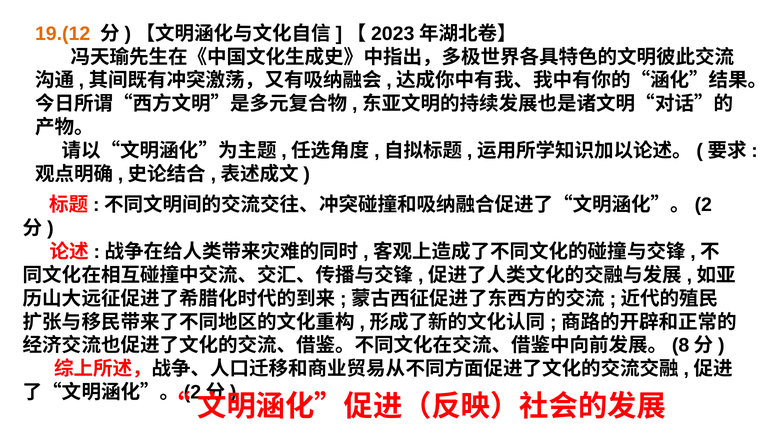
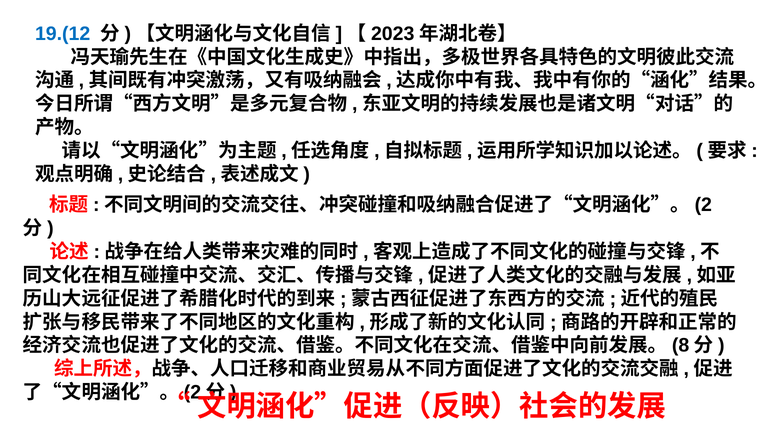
19.(12 colour: orange -> blue (63, 34)
